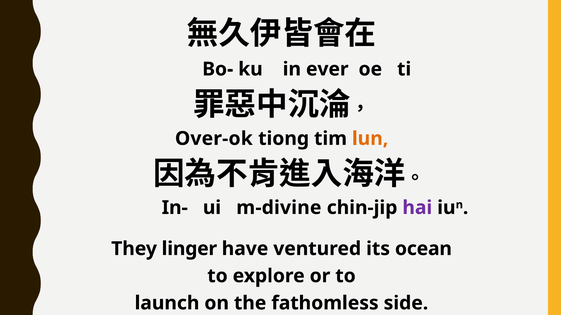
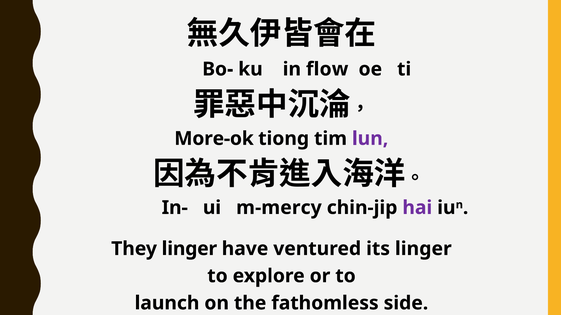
ever: ever -> flow (327, 69)
Over-ok: Over-ok -> More-ok (214, 139)
lun colour: orange -> purple (370, 139)
m-divine: m-divine -> m-mercy (279, 208)
its ocean: ocean -> linger (423, 249)
